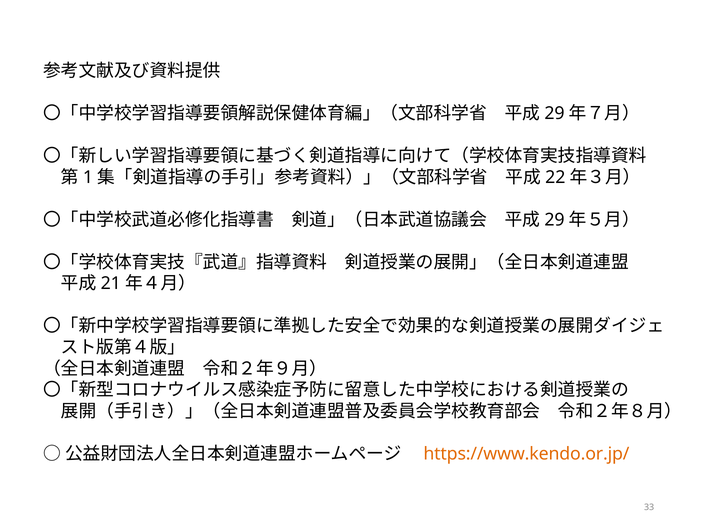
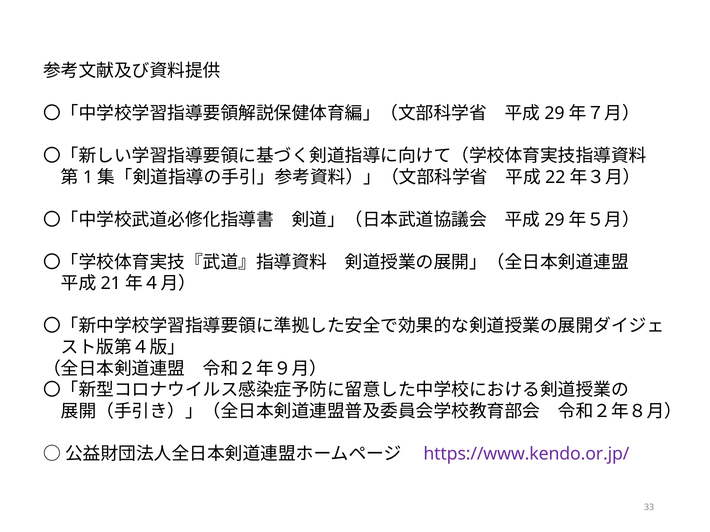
https://www.kendo.or.jp/ colour: orange -> purple (526, 454)
